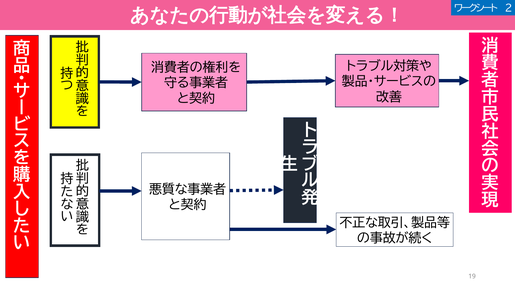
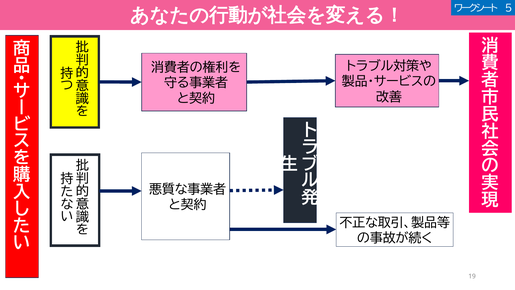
2: 2 -> 5 (509, 8)
